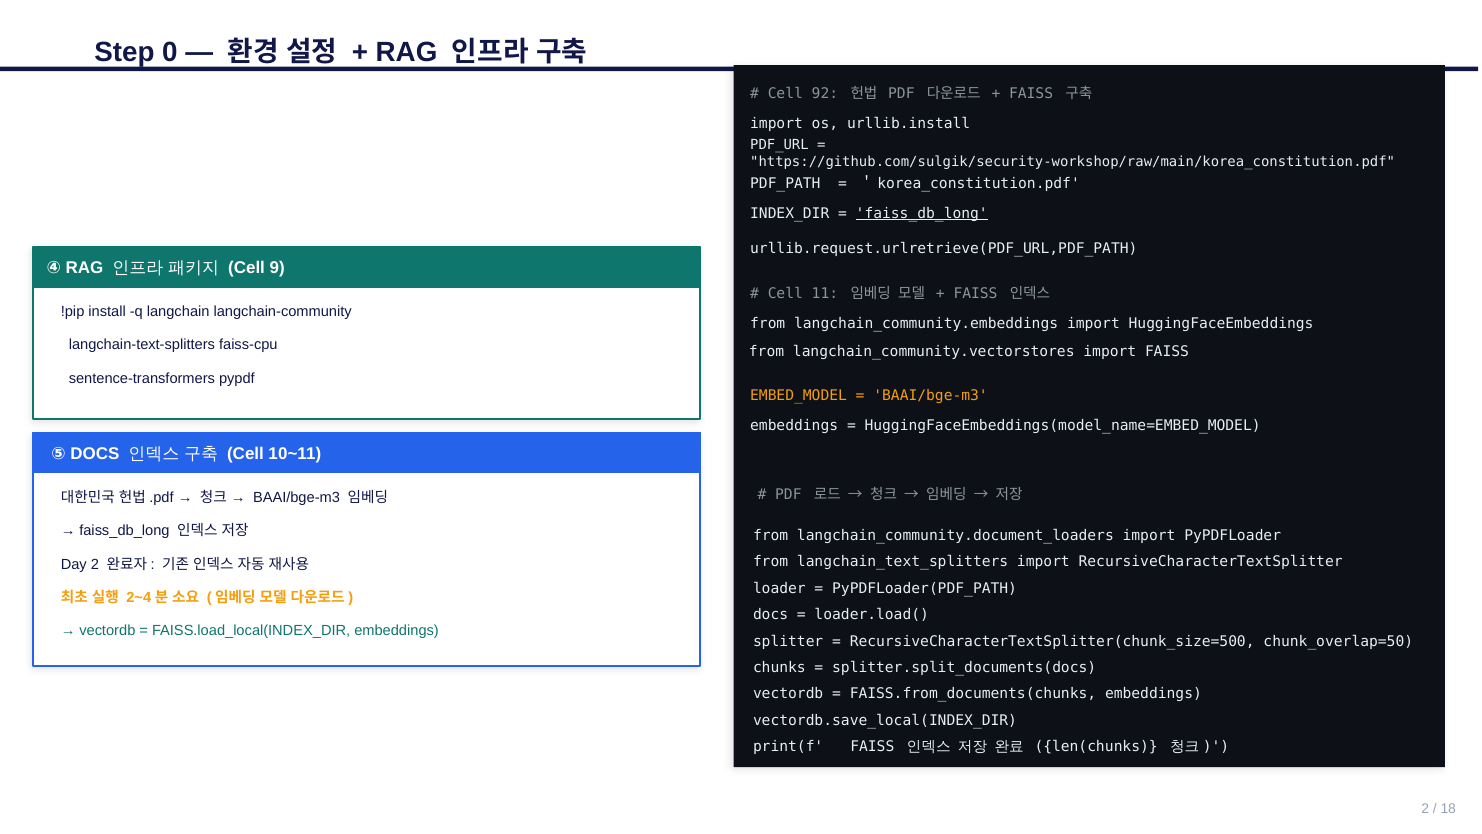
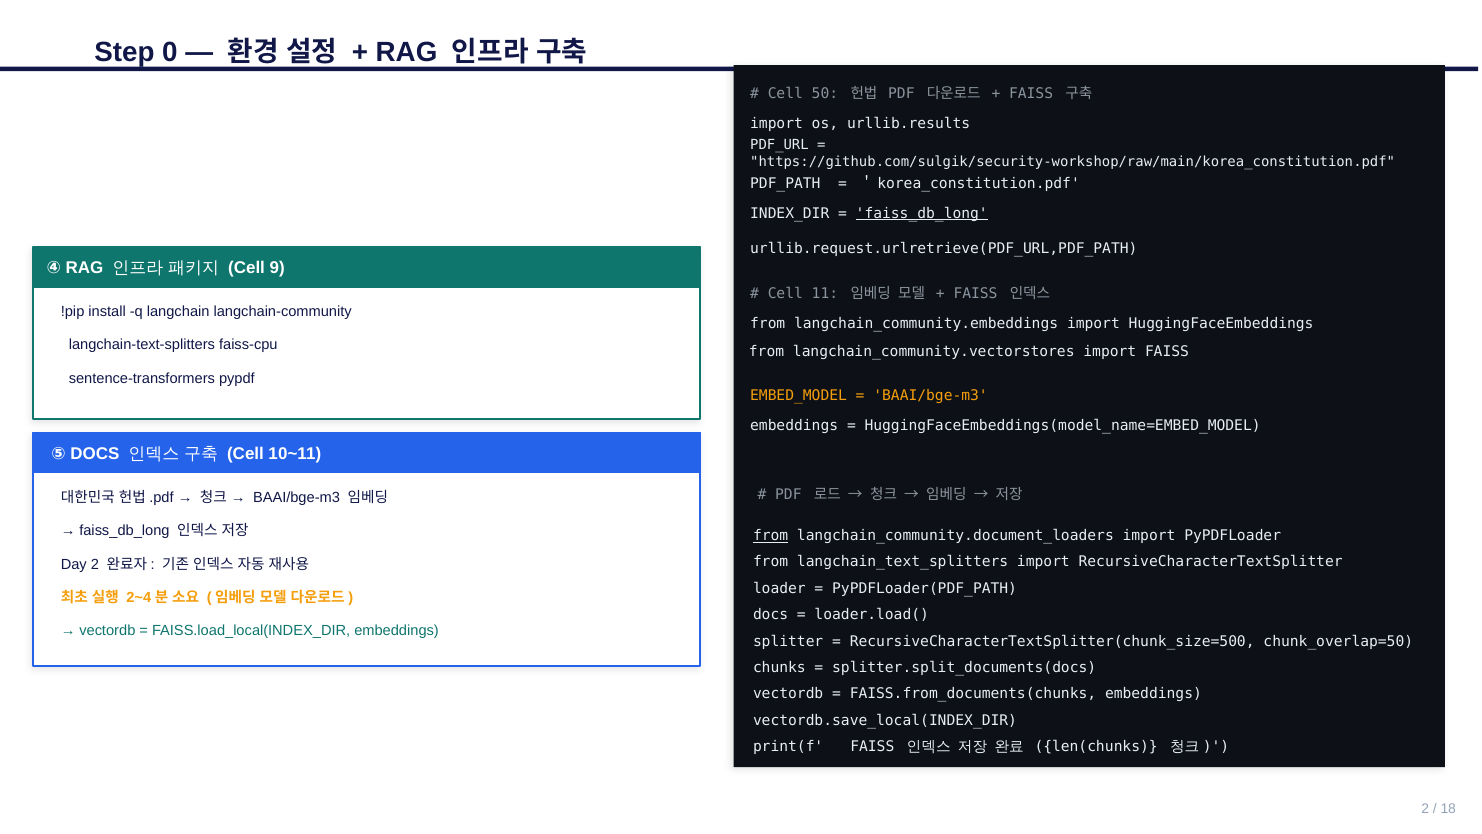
92: 92 -> 50 (825, 93)
urllib.install: urllib.install -> urllib.results (909, 123)
from underline: none -> present (771, 535)
